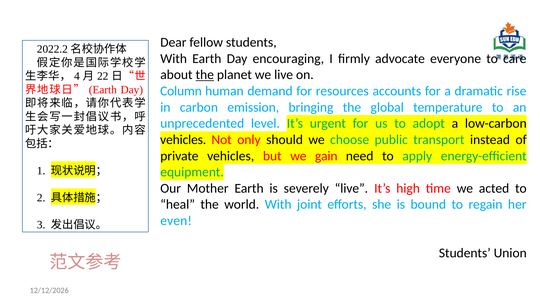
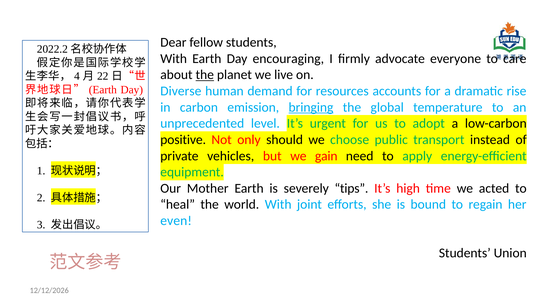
Column: Column -> Diverse (181, 91)
bringing underline: none -> present (311, 107)
vehicles: vehicles -> positive (183, 140)
severely live: live -> tips (351, 188)
